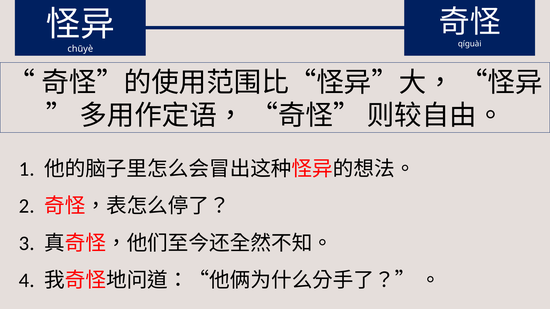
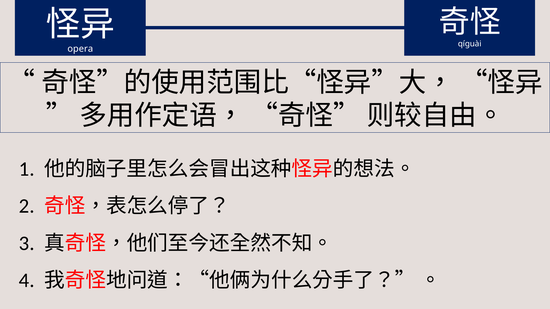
chūyè: chūyè -> opera (80, 49)
